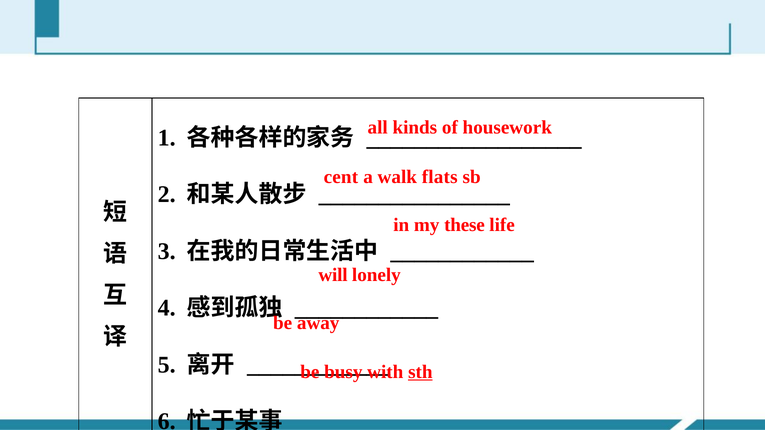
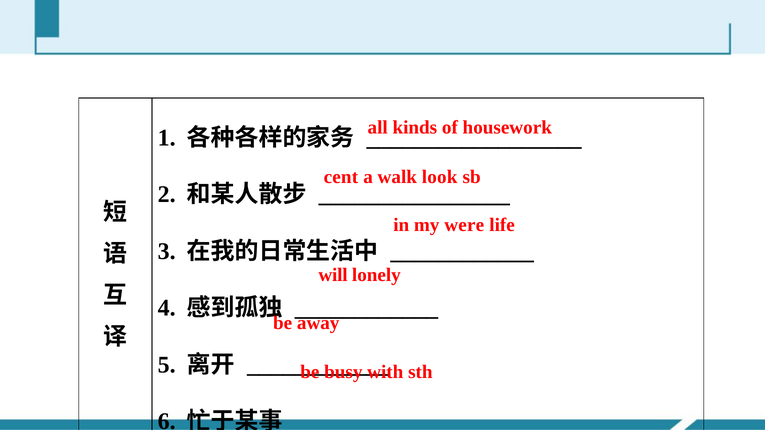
flats: flats -> look (440, 177)
these: these -> were (464, 225)
sth underline: present -> none (420, 372)
